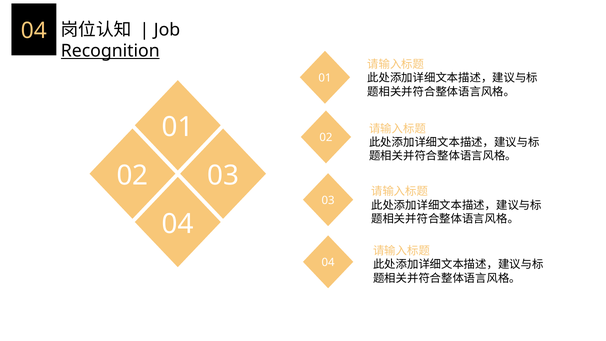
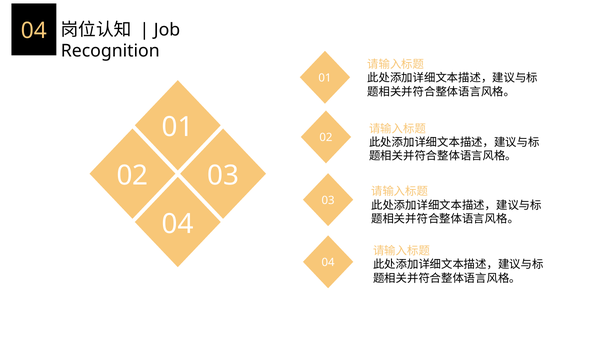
Recognition underline: present -> none (110, 51)
